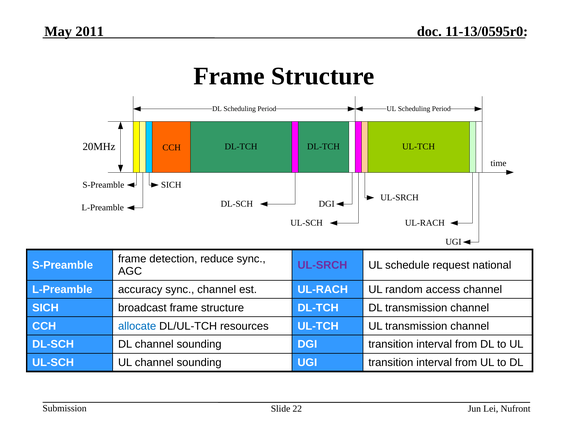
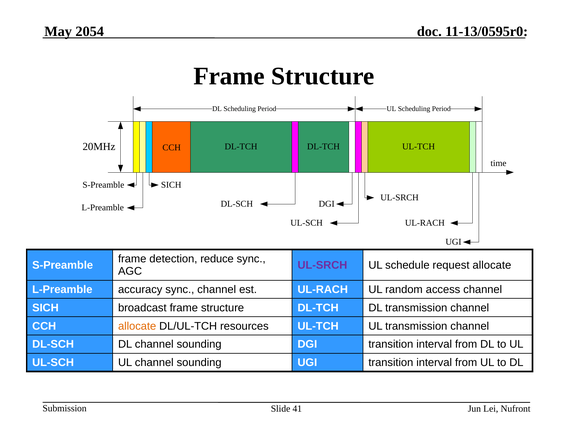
2011: 2011 -> 2054 (90, 32)
request national: national -> allocate (492, 265)
allocate colour: blue -> orange (137, 326)
22: 22 -> 41 (297, 409)
